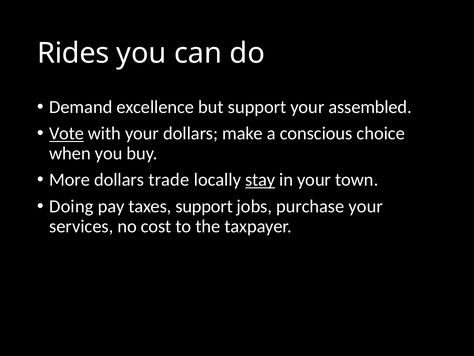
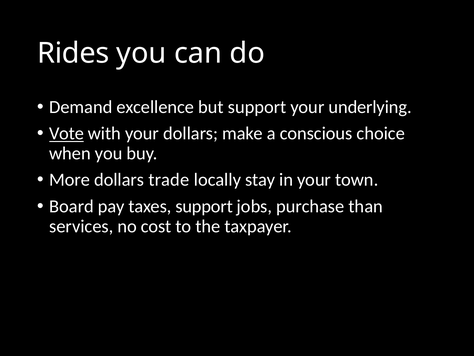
assembled: assembled -> underlying (370, 107)
stay underline: present -> none (260, 180)
Doing: Doing -> Board (71, 206)
purchase your: your -> than (366, 206)
